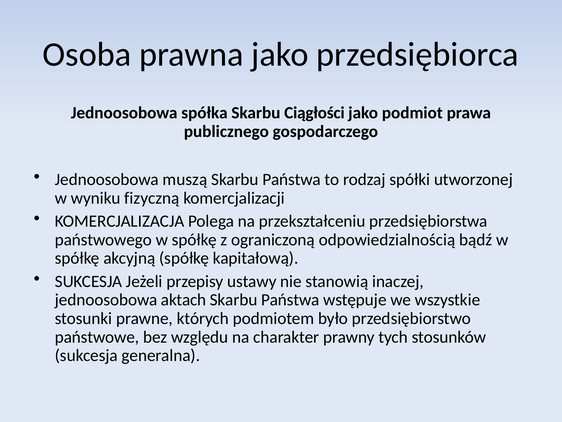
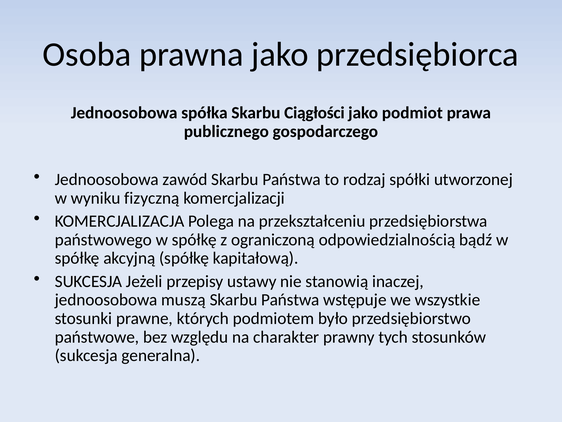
muszą: muszą -> zawód (185, 179)
aktach: aktach -> muszą (184, 300)
